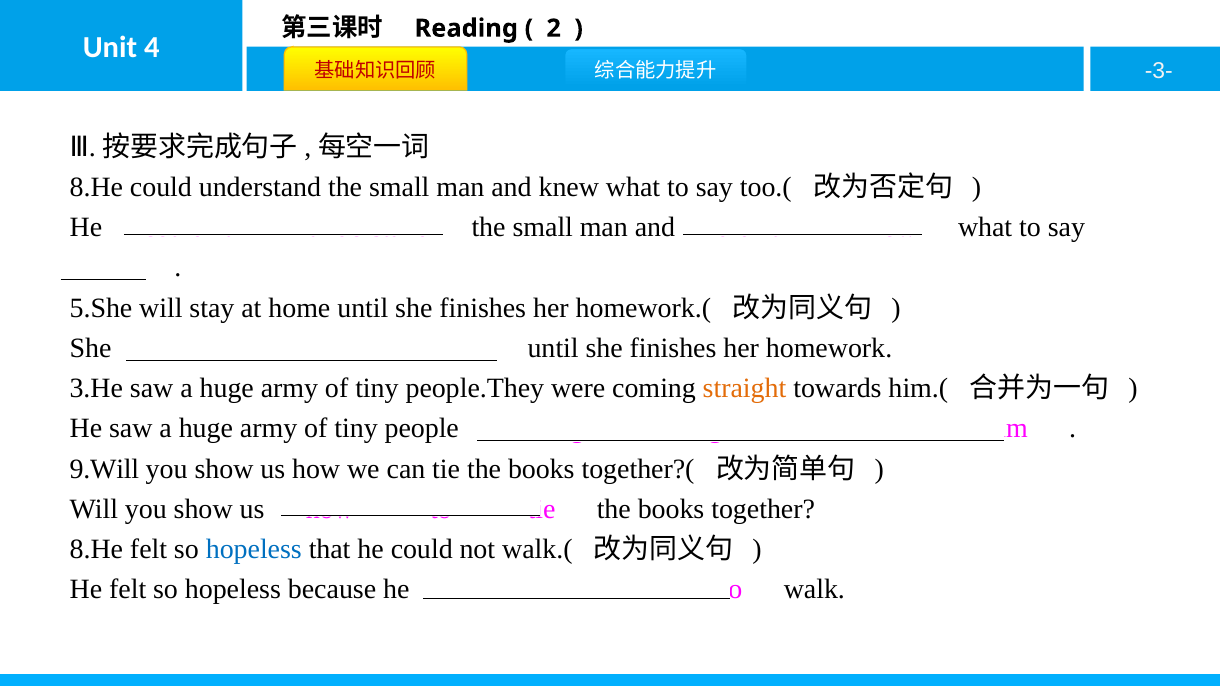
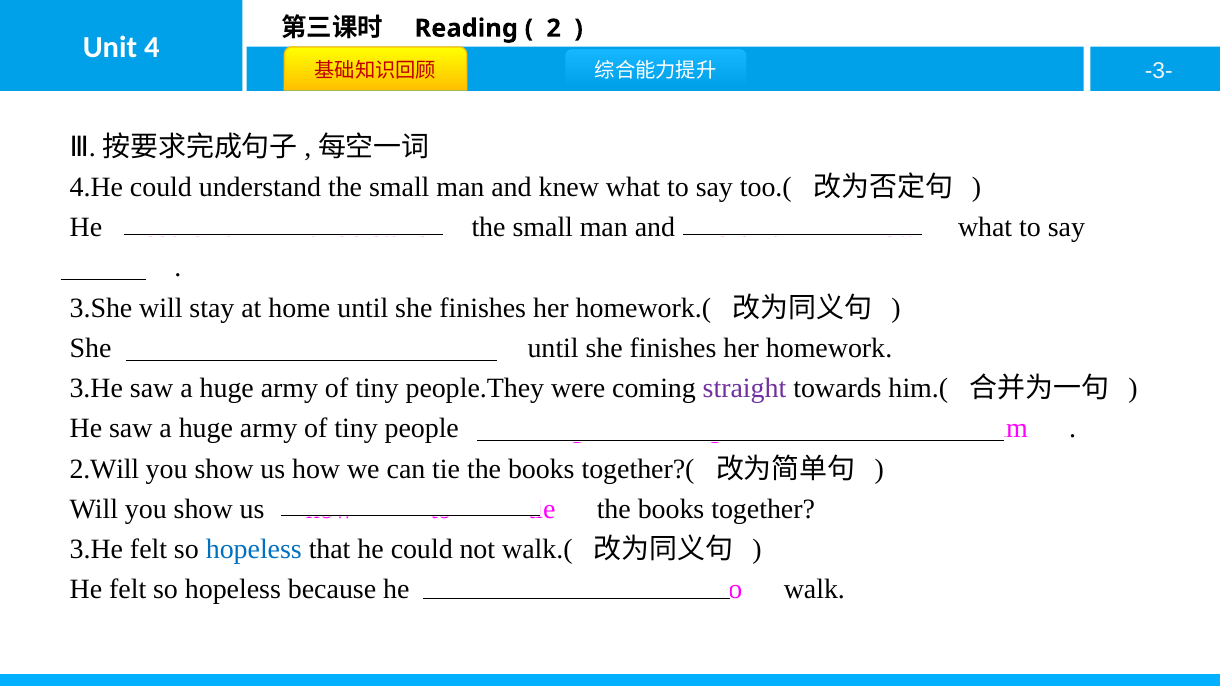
8.He: 8.He -> 4.He (96, 187)
5.She: 5.She -> 3.She (101, 308)
straight colour: orange -> purple (745, 388)
9.Will: 9.Will -> 2.Will (104, 469)
8.He: 8.He -> 3.He (96, 549)
